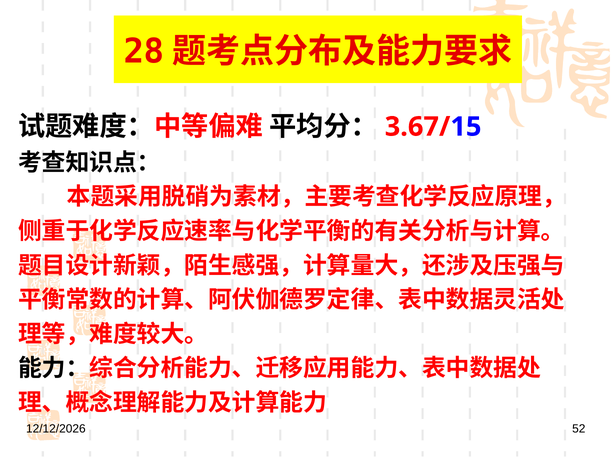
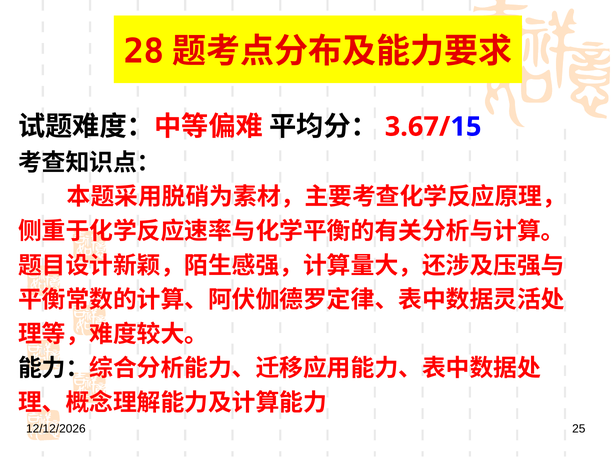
52: 52 -> 25 (579, 429)
